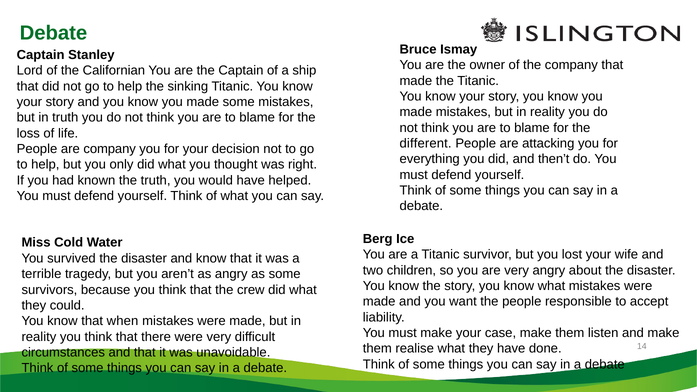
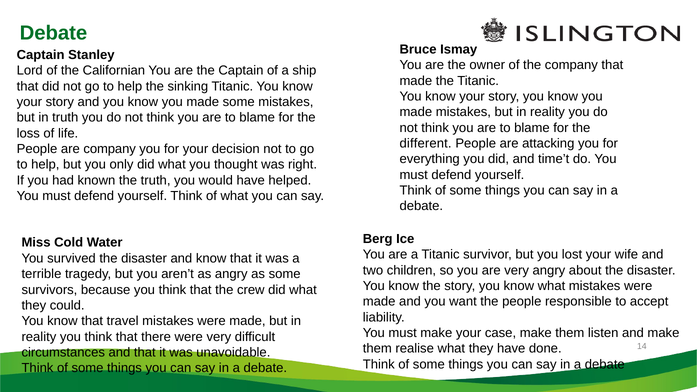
then’t: then’t -> time’t (554, 159)
when: when -> travel (123, 321)
